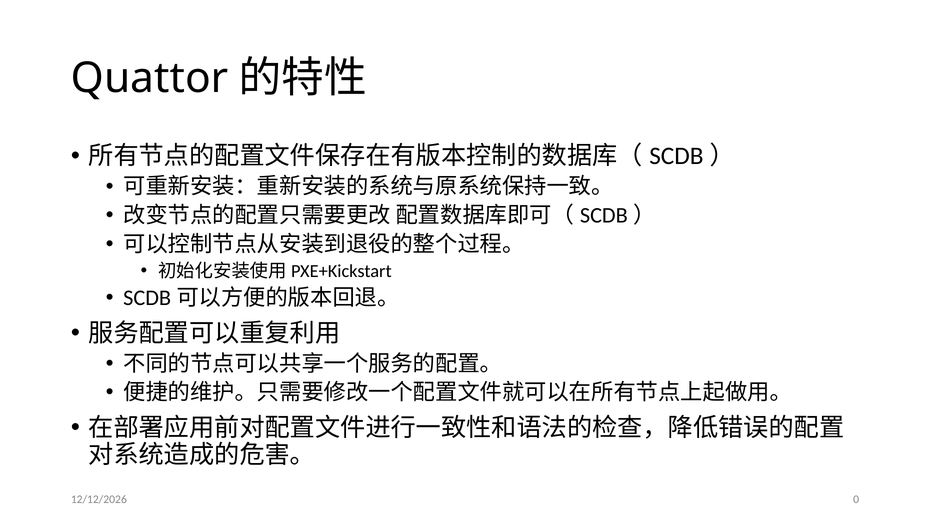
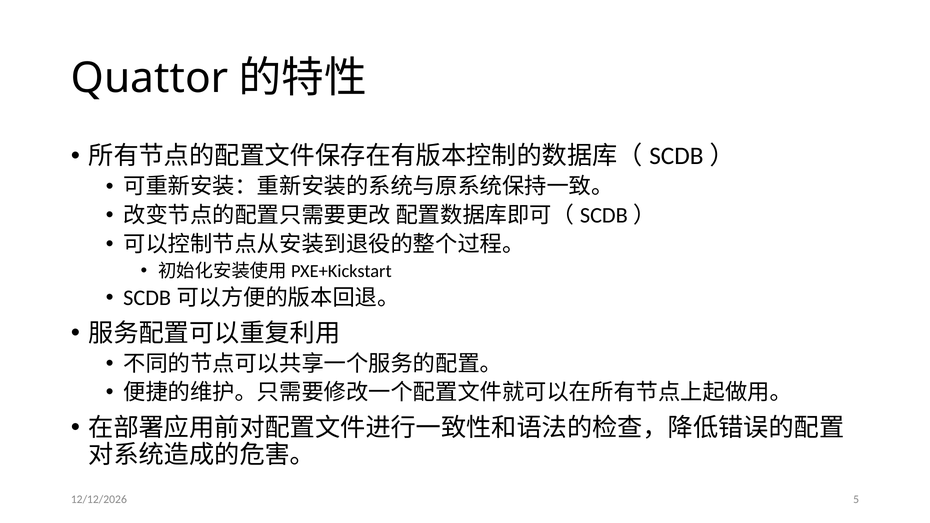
0: 0 -> 5 (856, 499)
